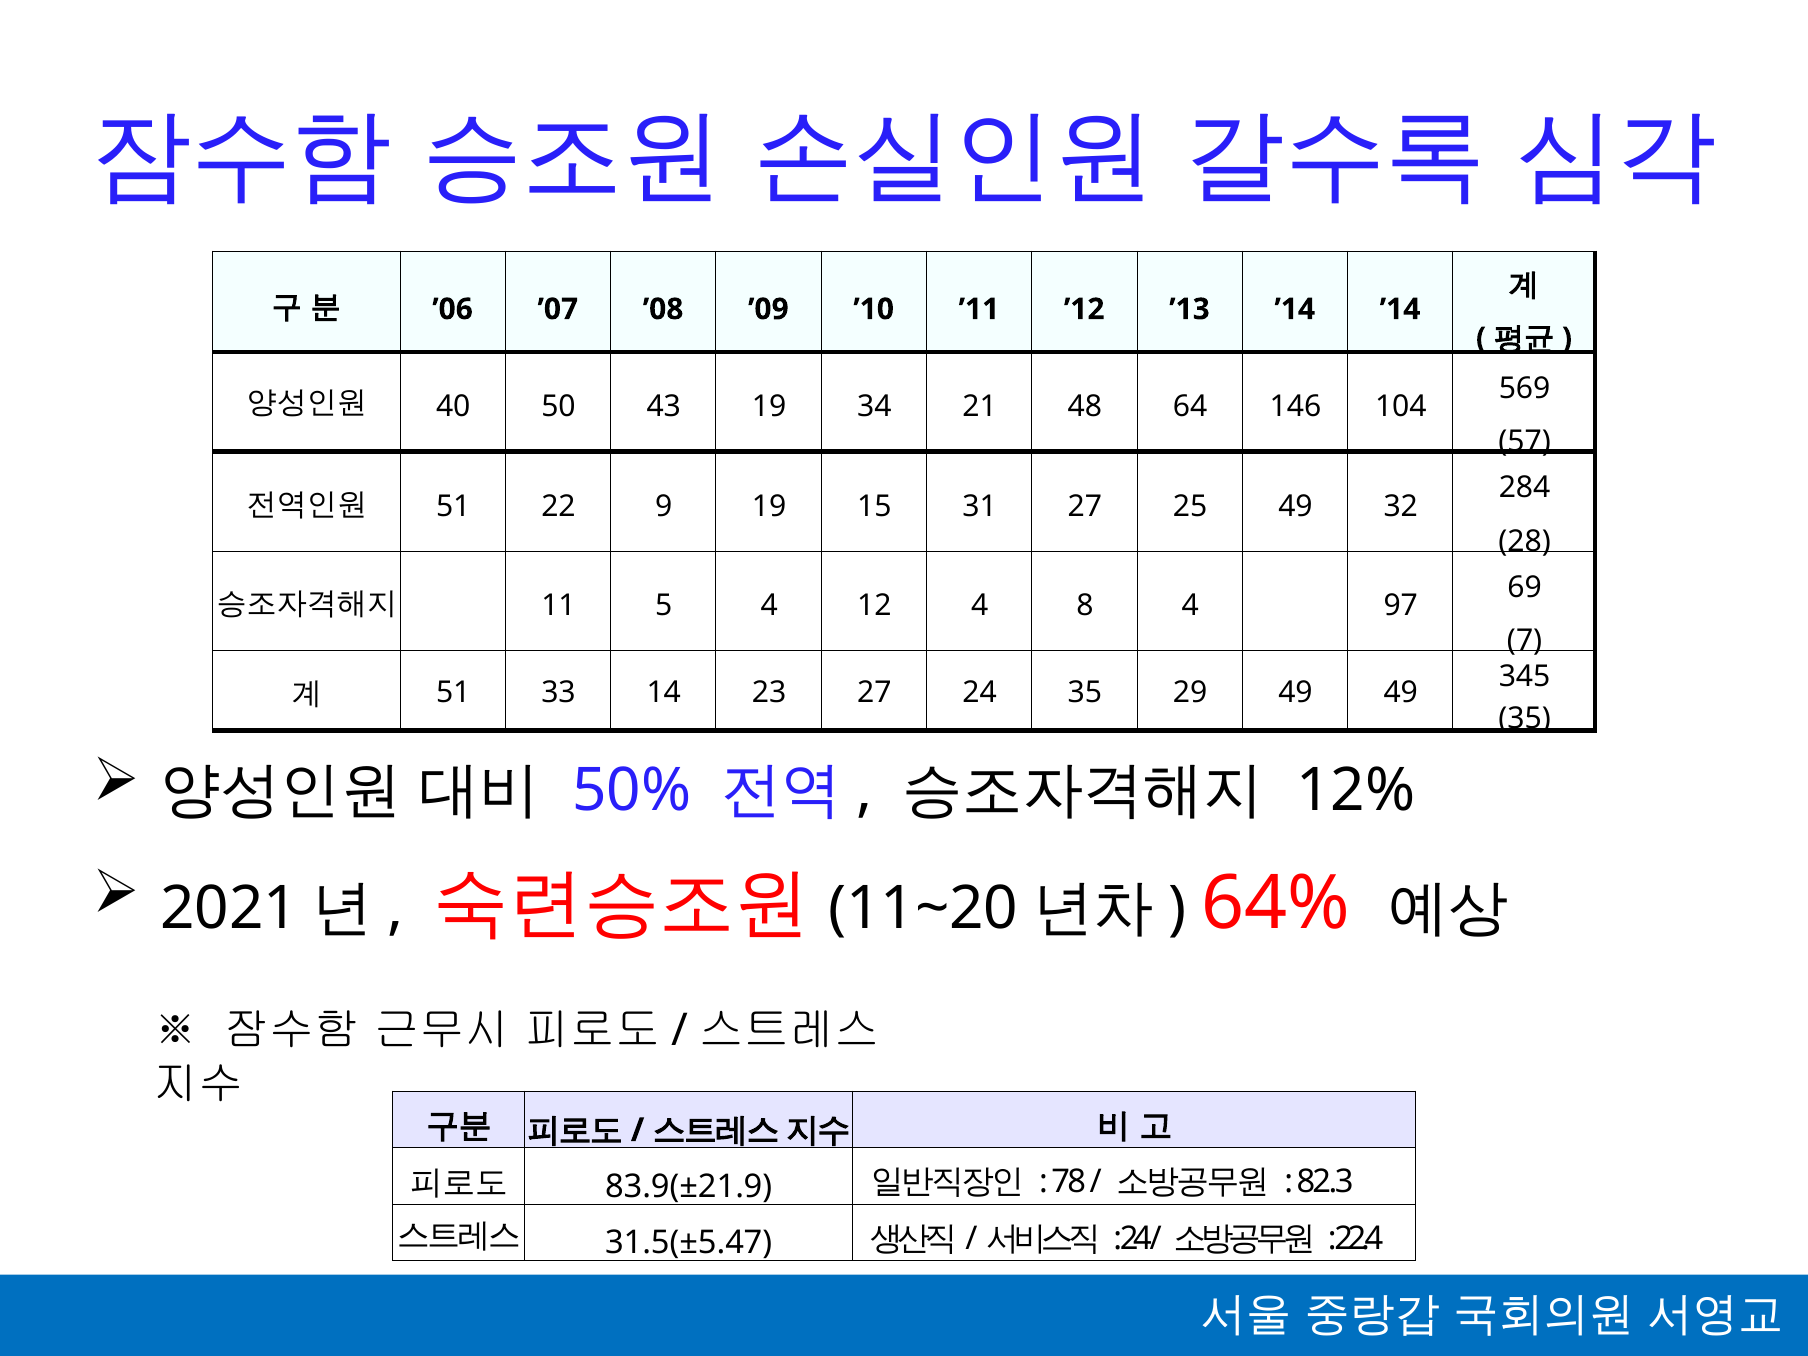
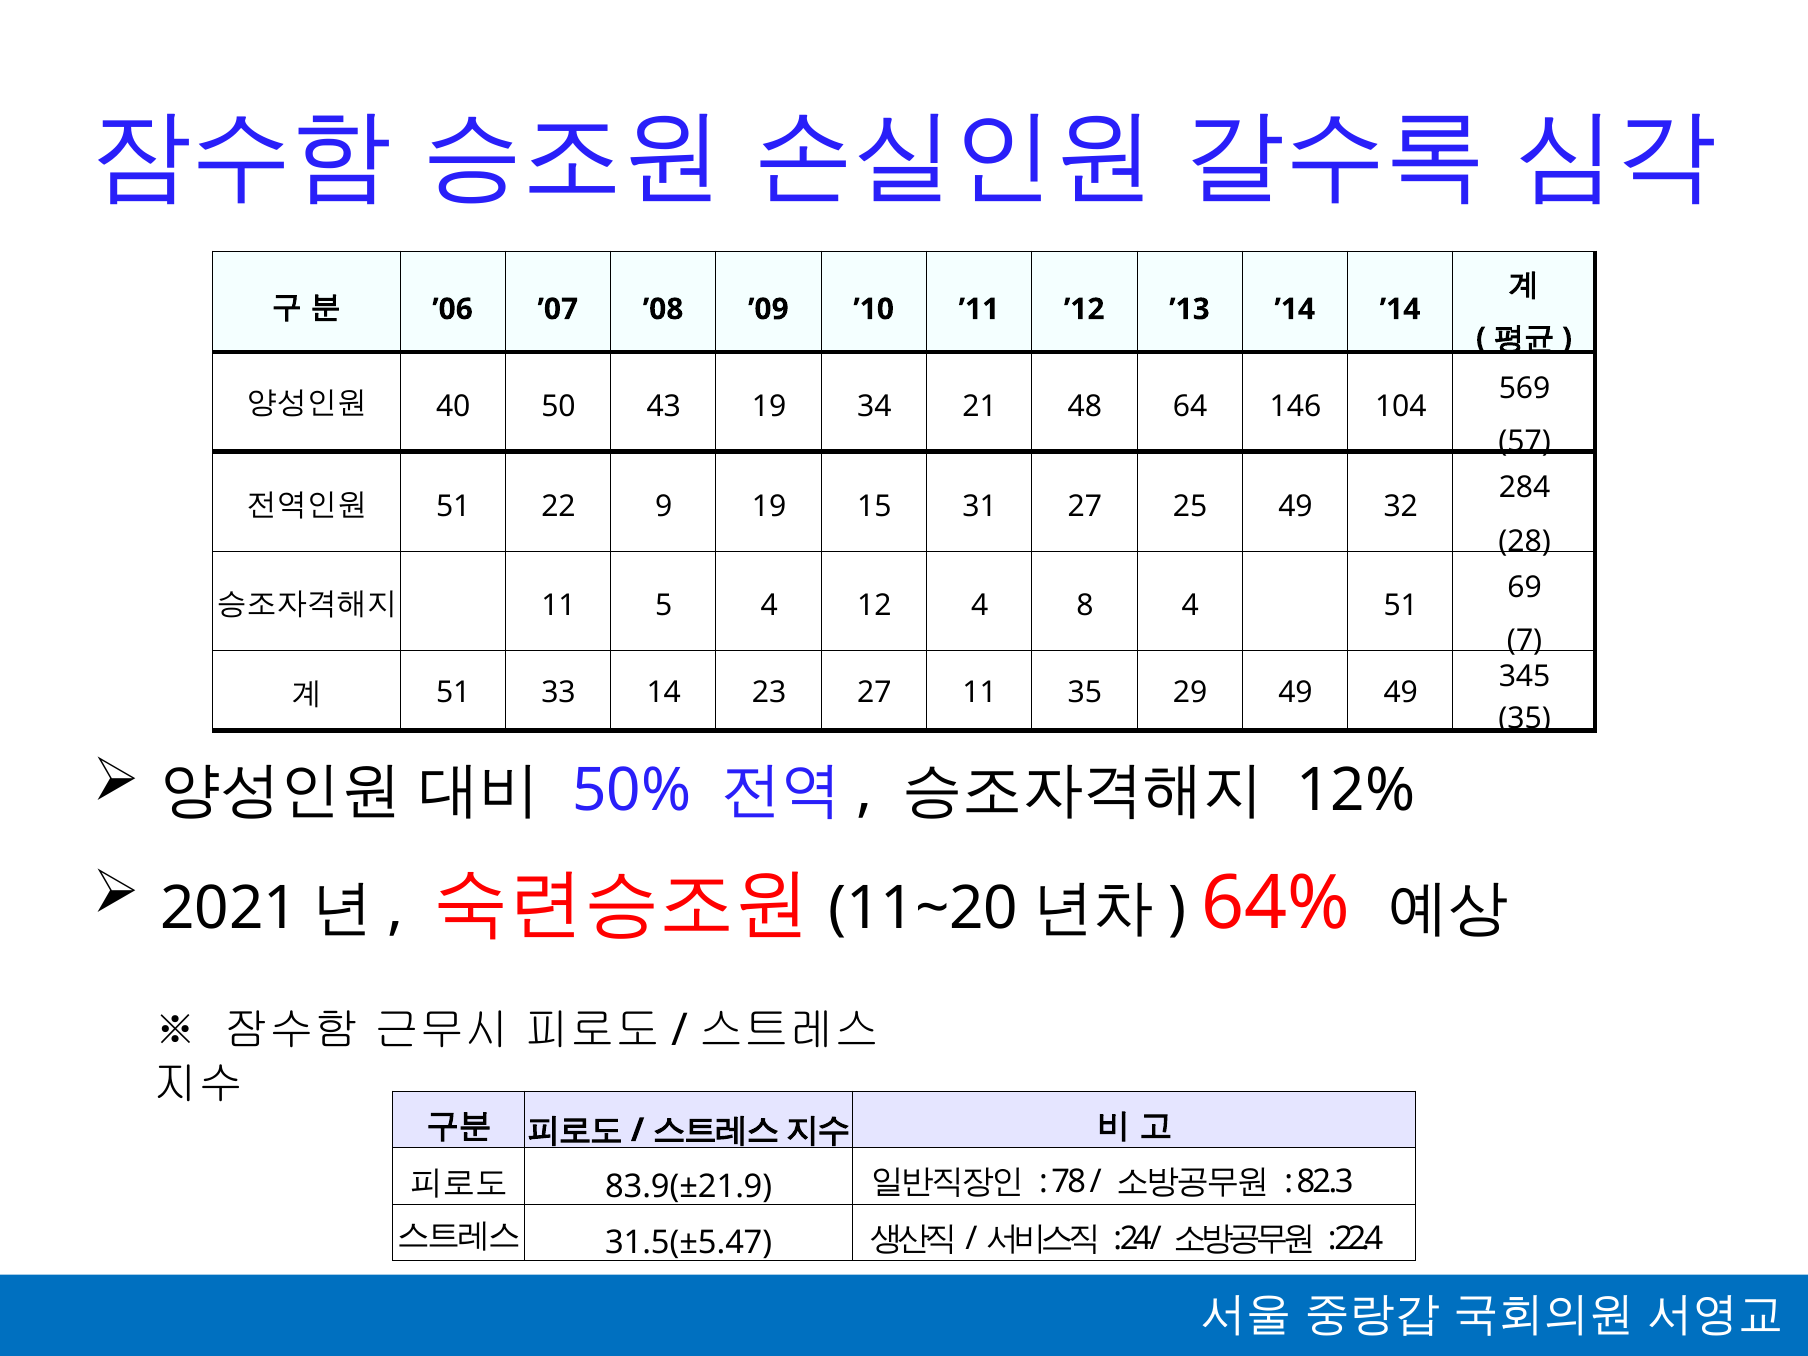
4 97: 97 -> 51 (1401, 606)
27 24: 24 -> 11 (980, 692)
